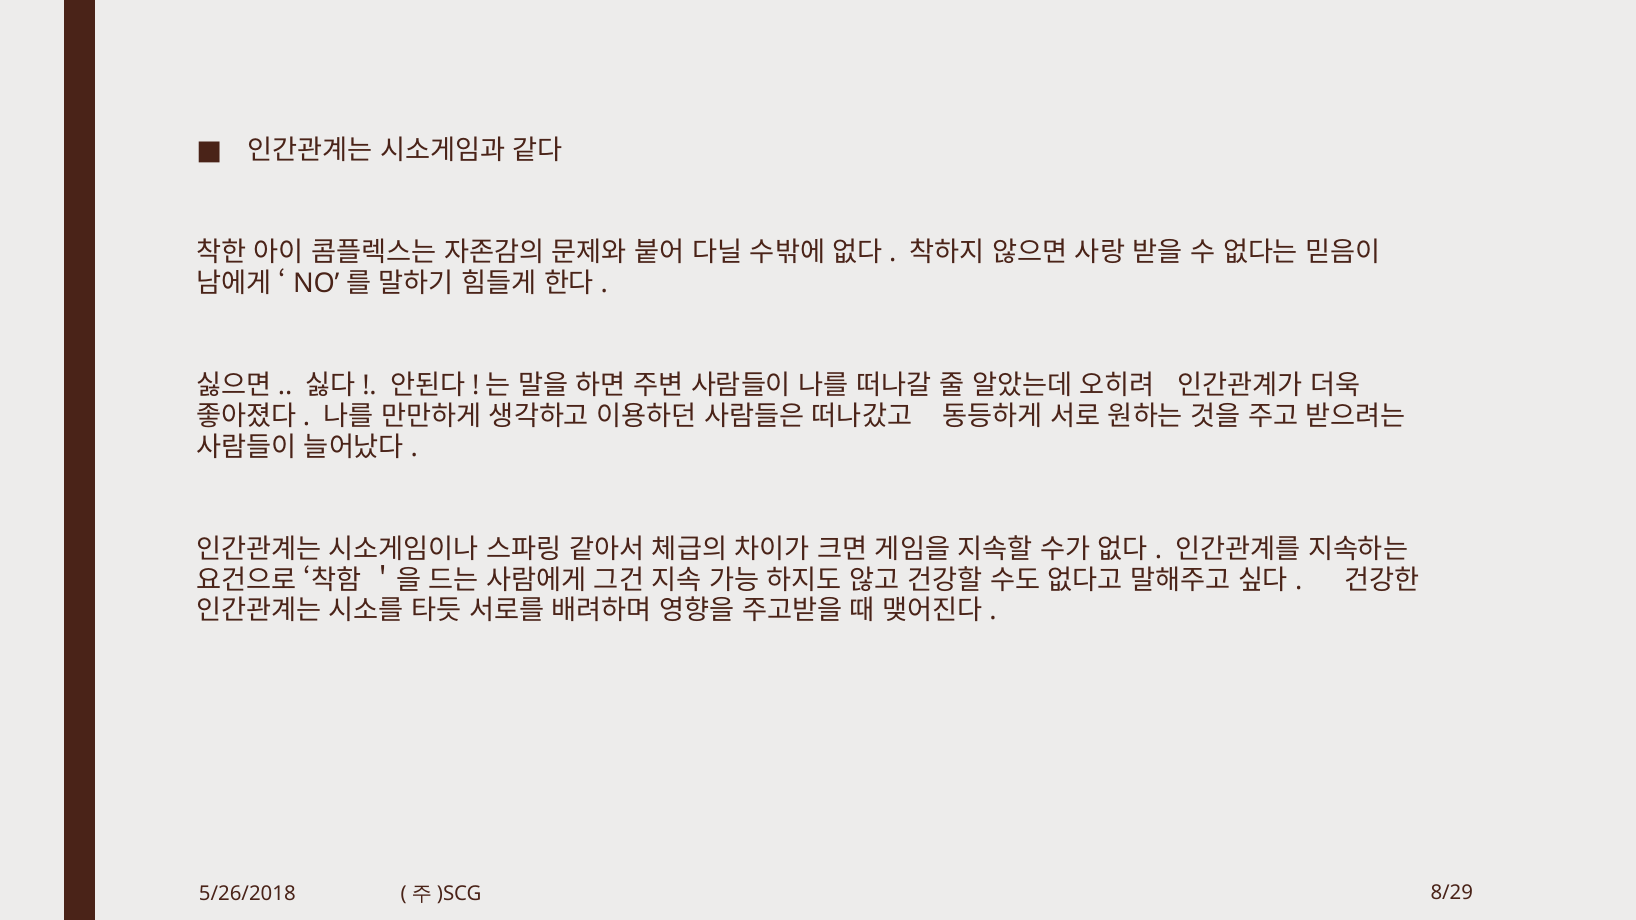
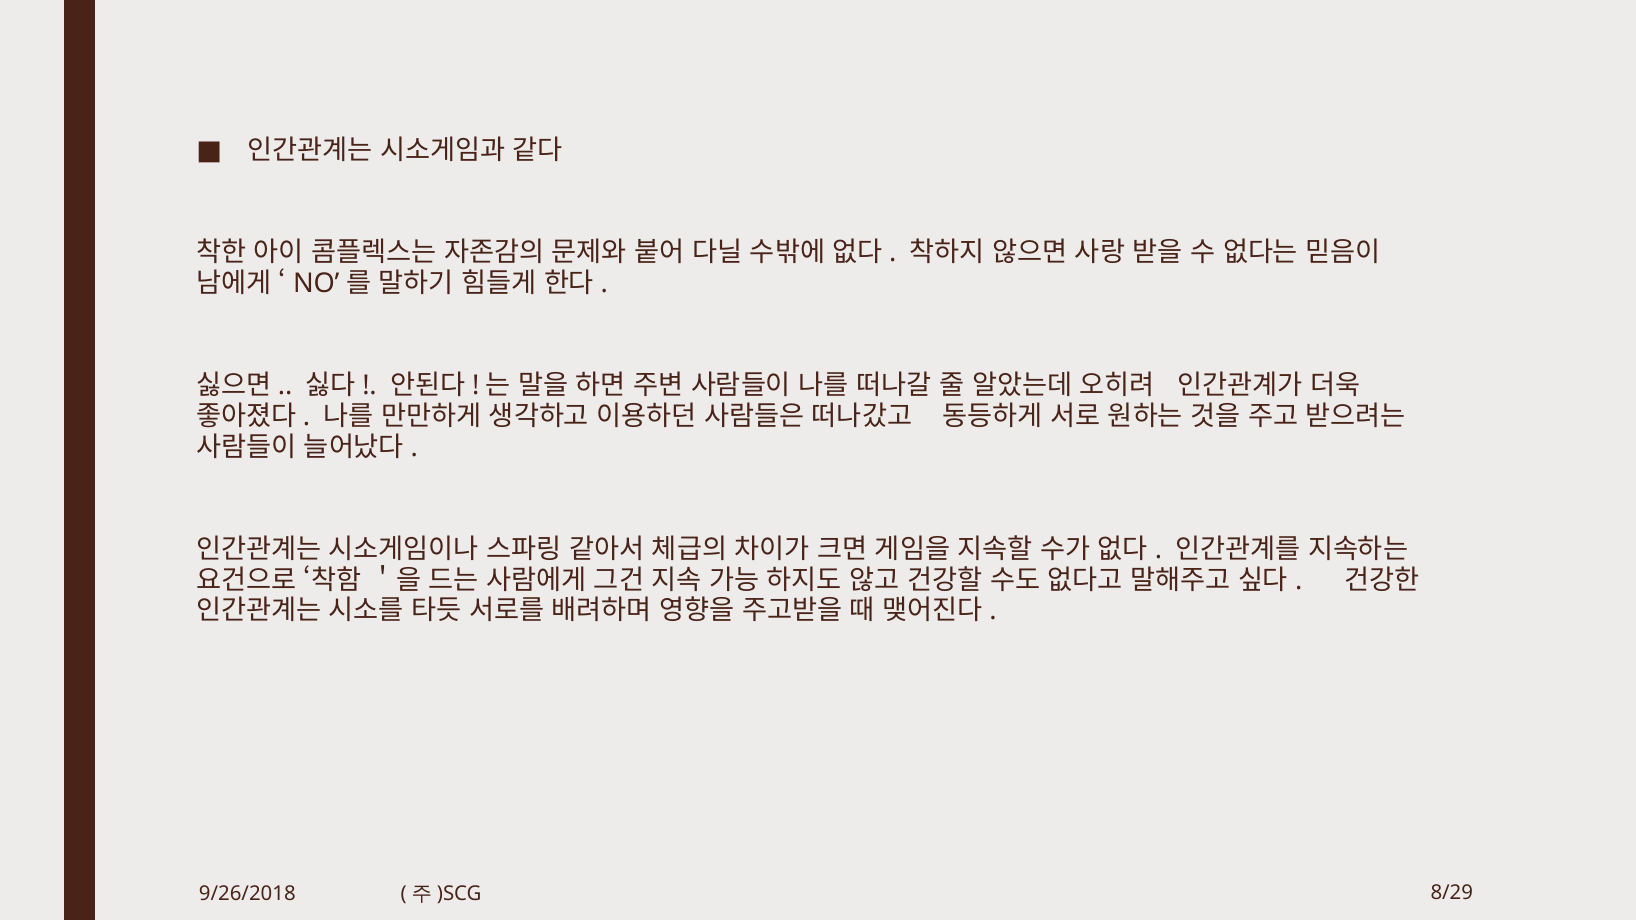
5/26/2018: 5/26/2018 -> 9/26/2018 (247, 894)
